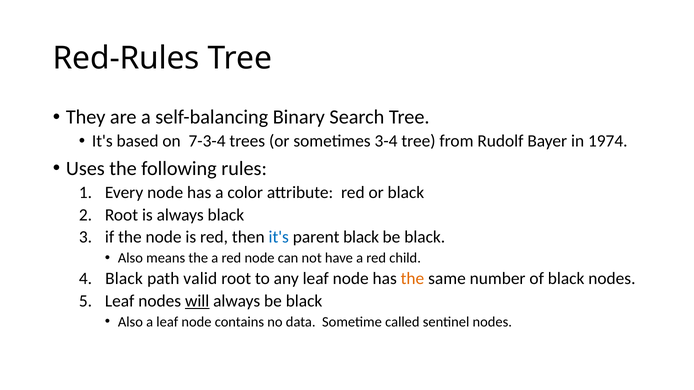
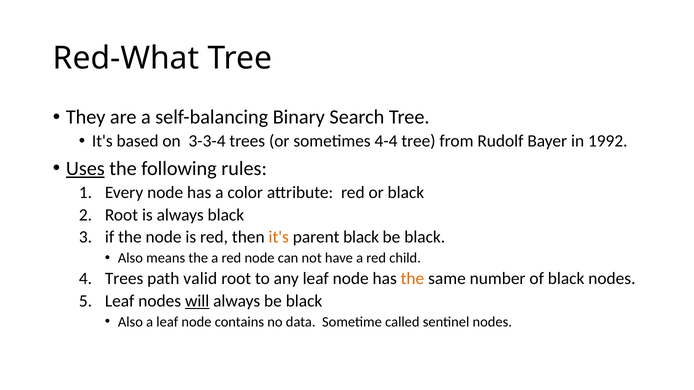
Red-Rules: Red-Rules -> Red-What (126, 58)
7-3-4: 7-3-4 -> 3-3-4 (207, 141)
3-4: 3-4 -> 4-4 (386, 141)
1974: 1974 -> 1992 (608, 141)
Uses underline: none -> present (85, 169)
it's colour: blue -> orange (279, 237)
Black: Black -> Trees (124, 279)
